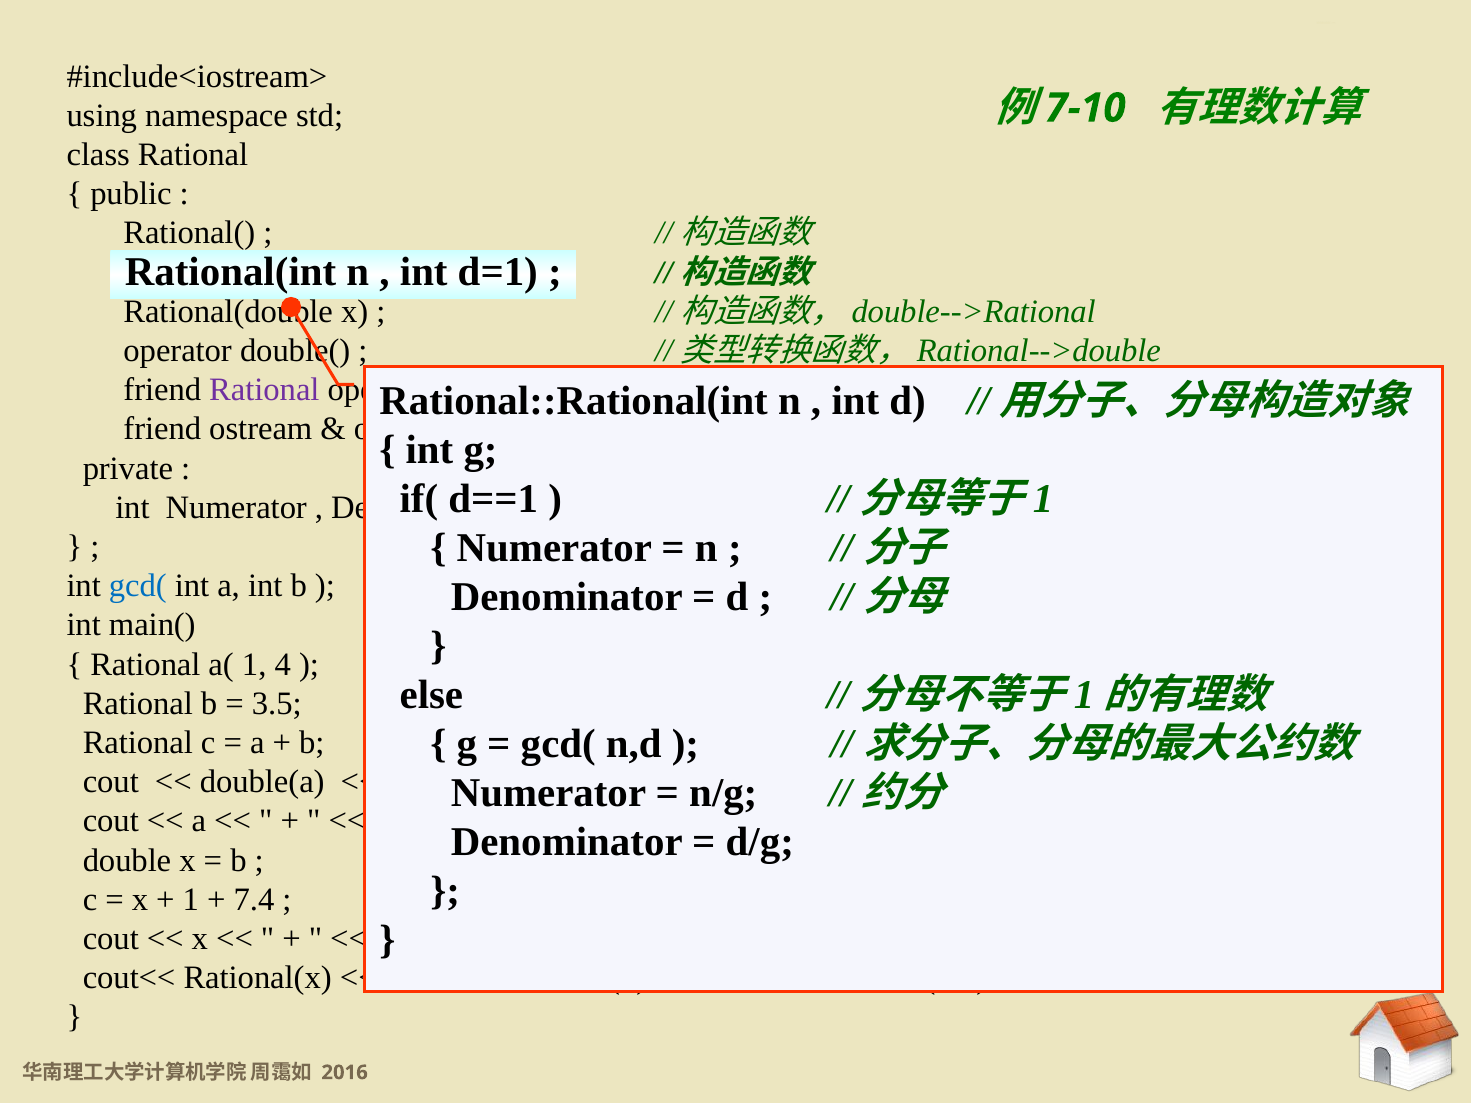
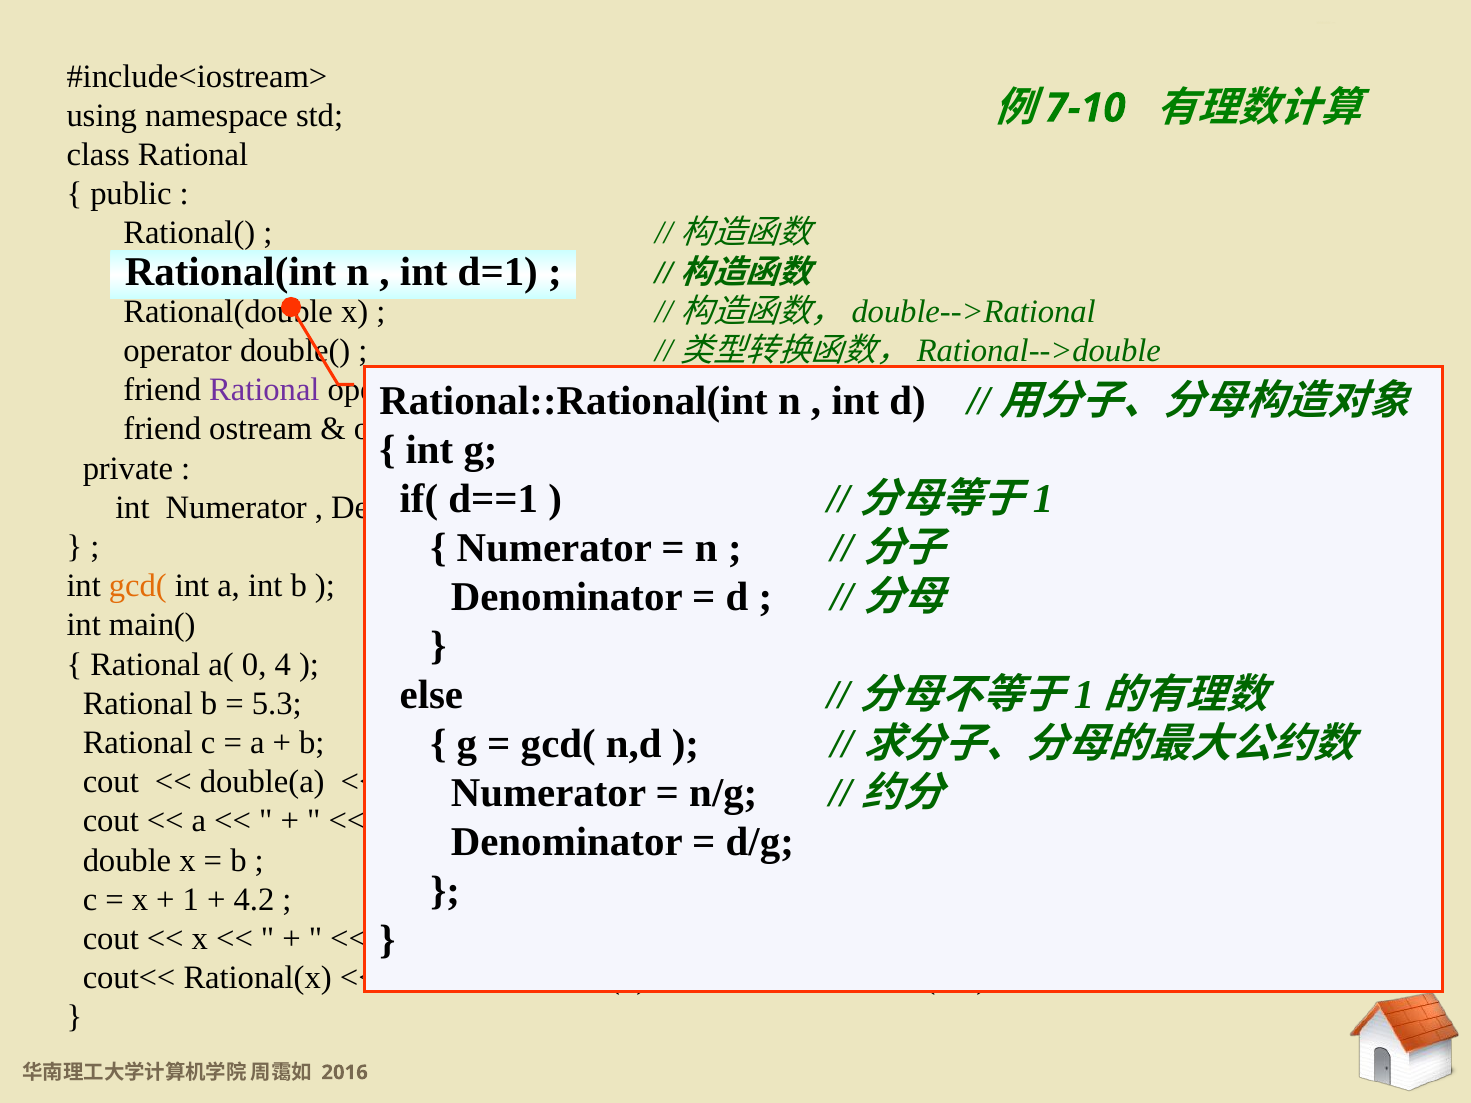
gcd( colour: blue -> orange (138, 586)
a( 1: 1 -> 0 (254, 664)
3.5: 3.5 -> 5.3 (277, 704)
7.4: 7.4 -> 4.2 (254, 900)
